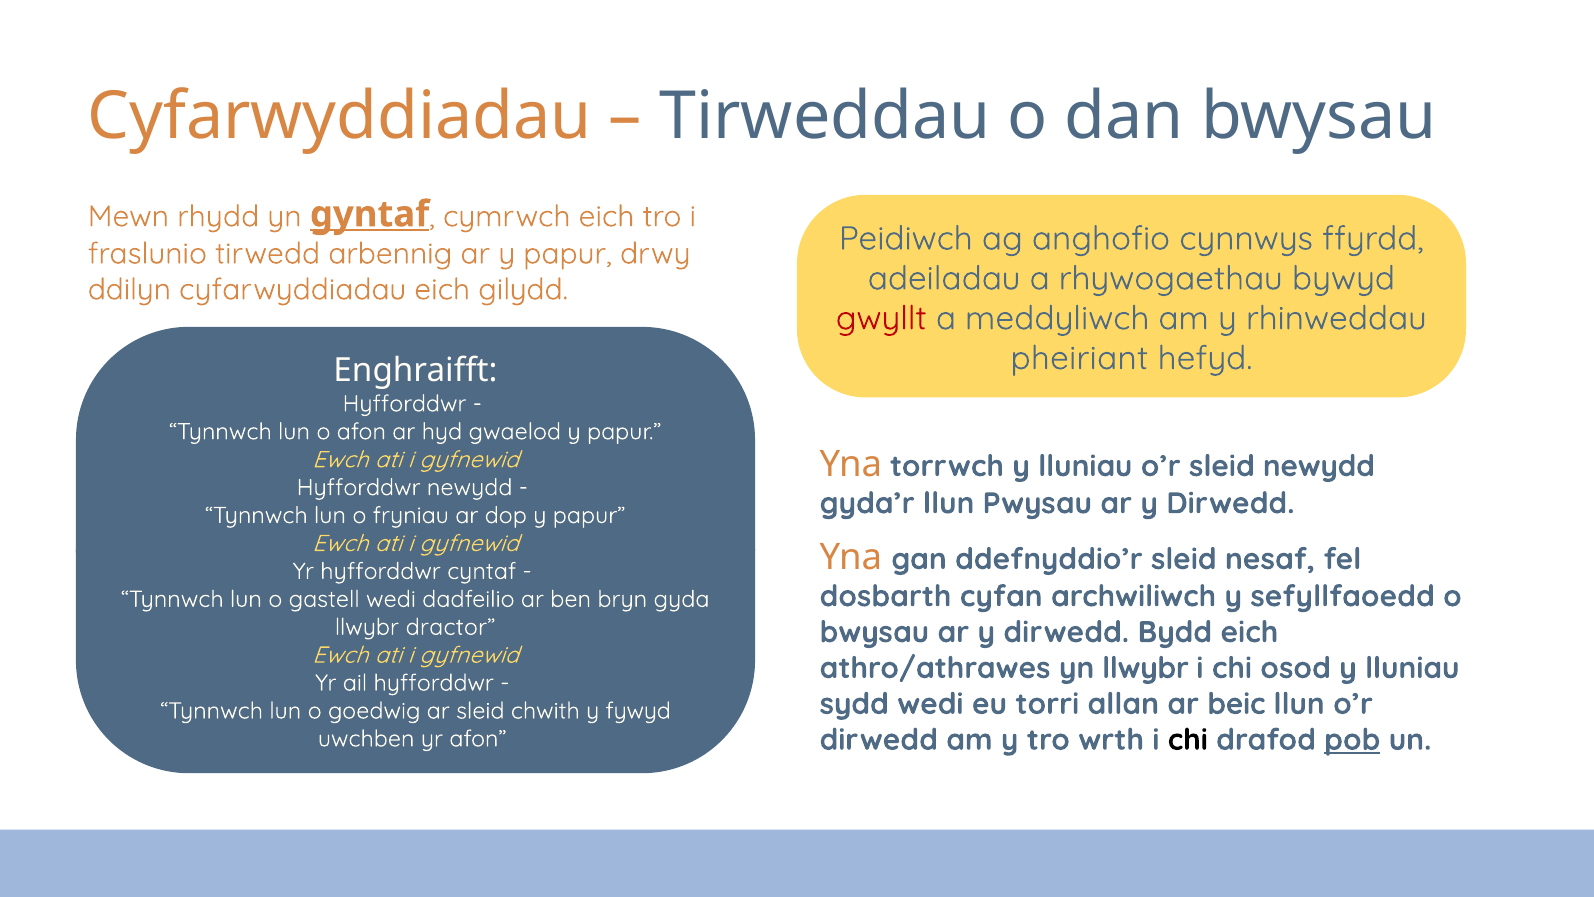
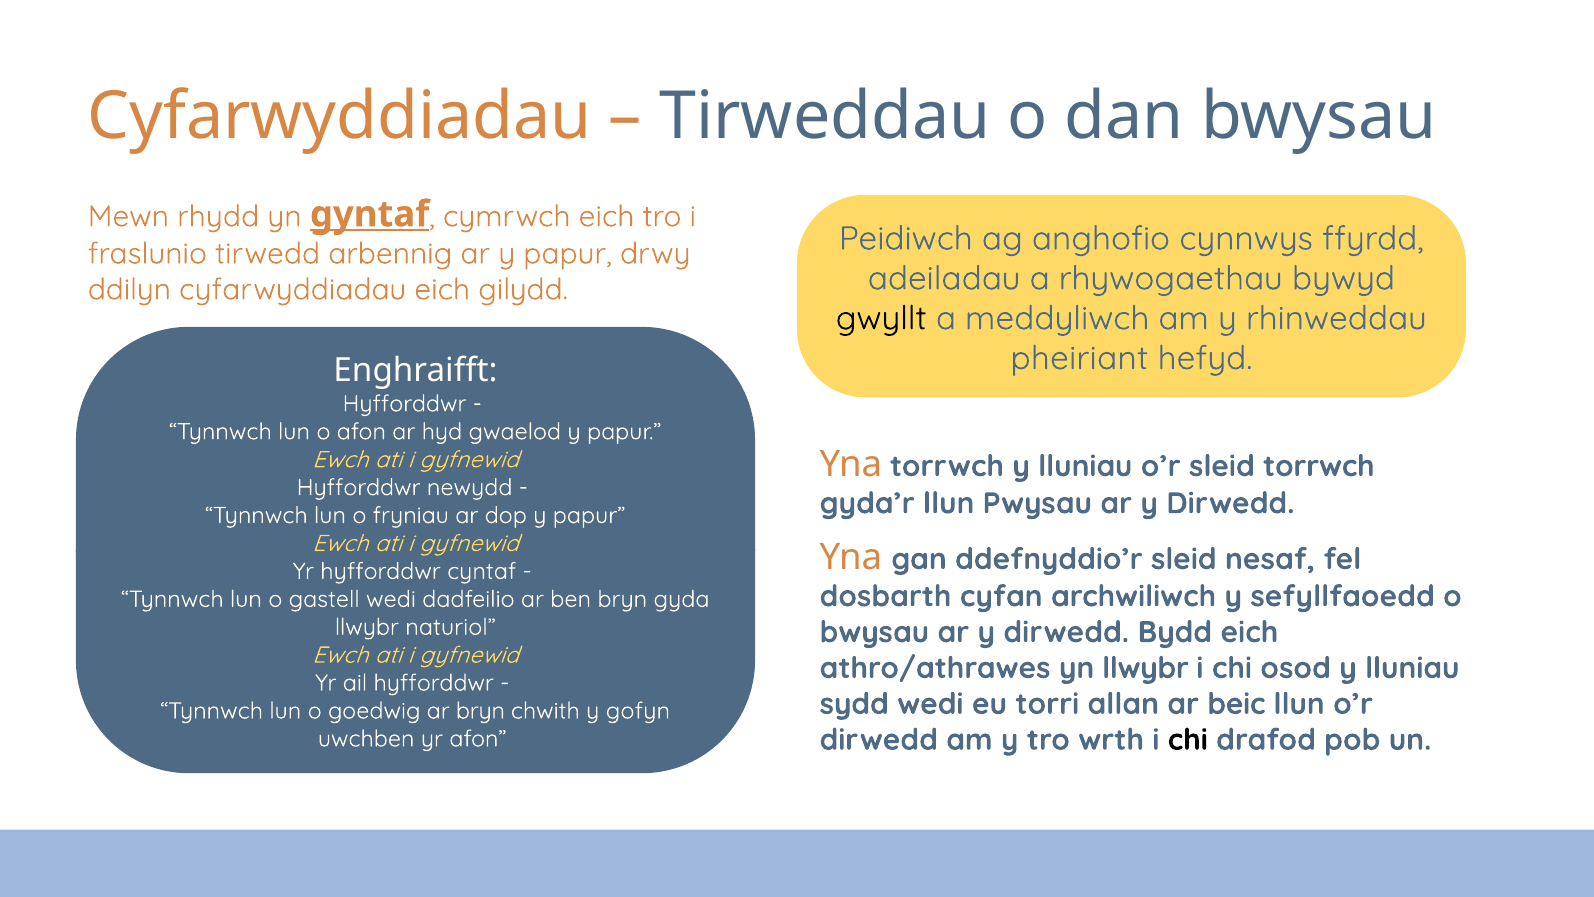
gwyllt colour: red -> black (881, 318)
sleid newydd: newydd -> torrwch (1319, 466)
dractor: dractor -> naturiol (451, 627)
ar sleid: sleid -> bryn (480, 711)
fywyd: fywyd -> gofyn (638, 711)
pob underline: present -> none (1352, 740)
